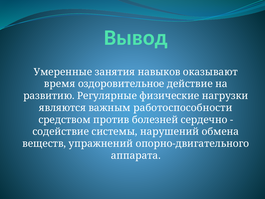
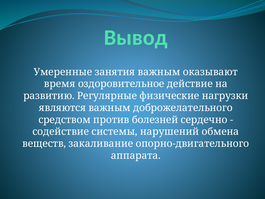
занятия навыков: навыков -> важным (159, 72)
работоспособности: работоспособности -> доброжелательного (183, 108)
упражнений: упражнений -> закаливание (101, 143)
